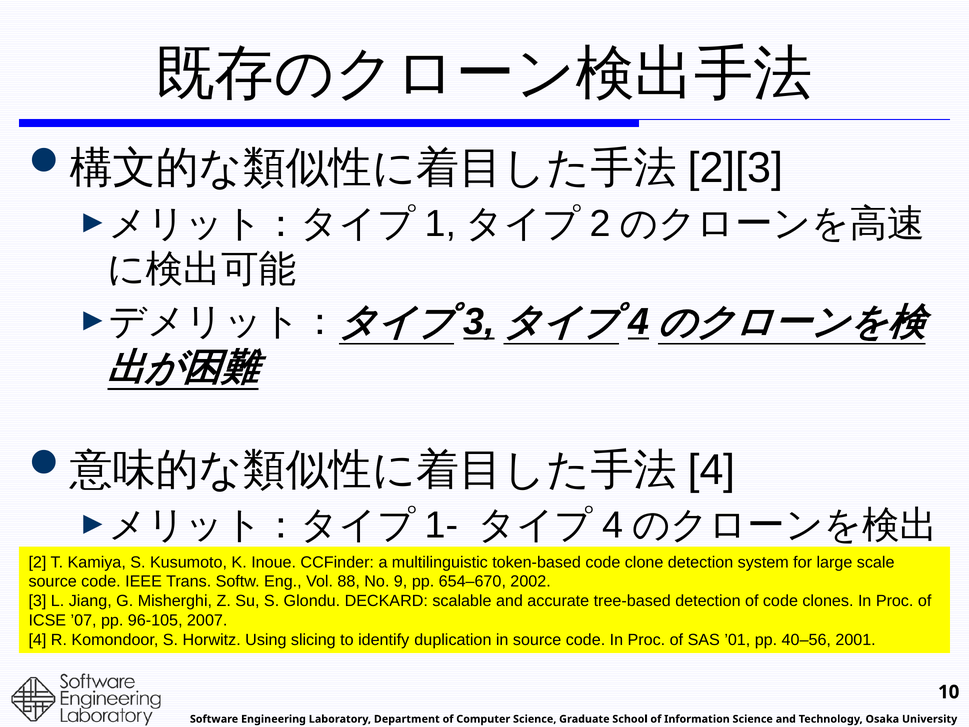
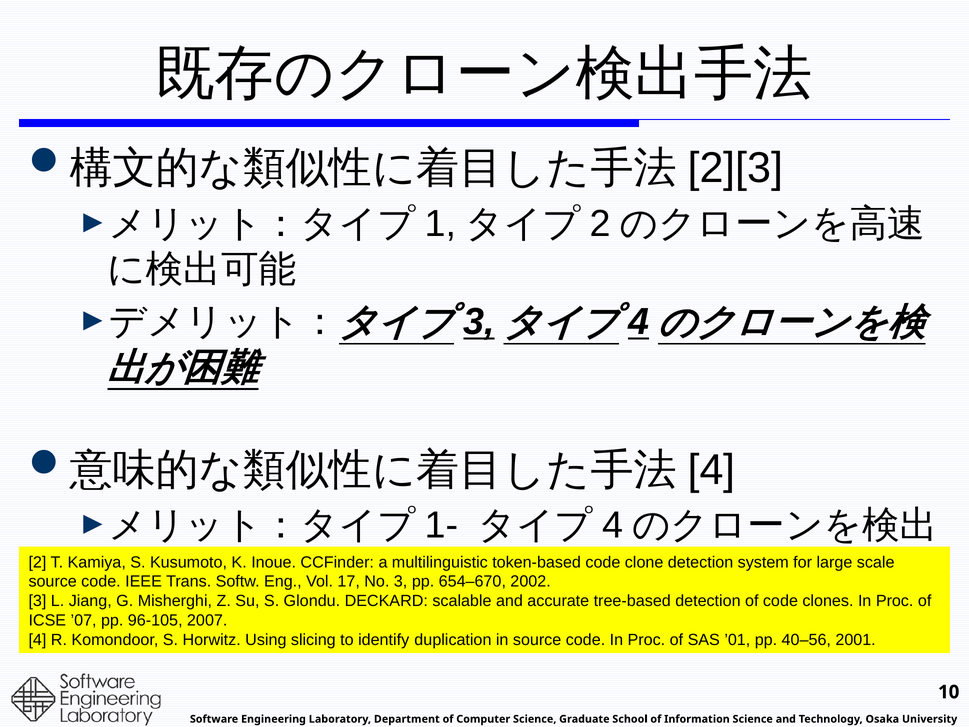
88: 88 -> 17 (349, 581)
No 9: 9 -> 3 (401, 581)
